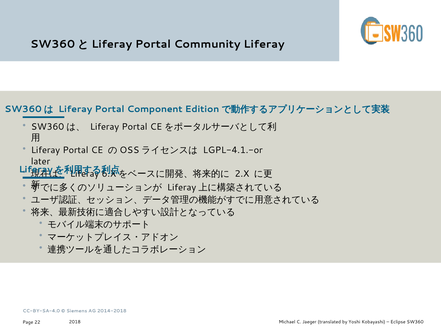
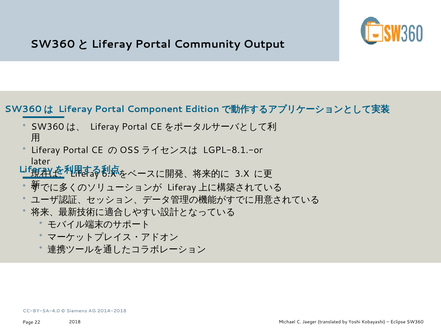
Community Liferay: Liferay -> Output (264, 44)
LGPL-4.1.-or: LGPL-4.1.-or -> LGPL-8.1.-or (233, 150)
2.X: 2.X -> 3.X (242, 174)
